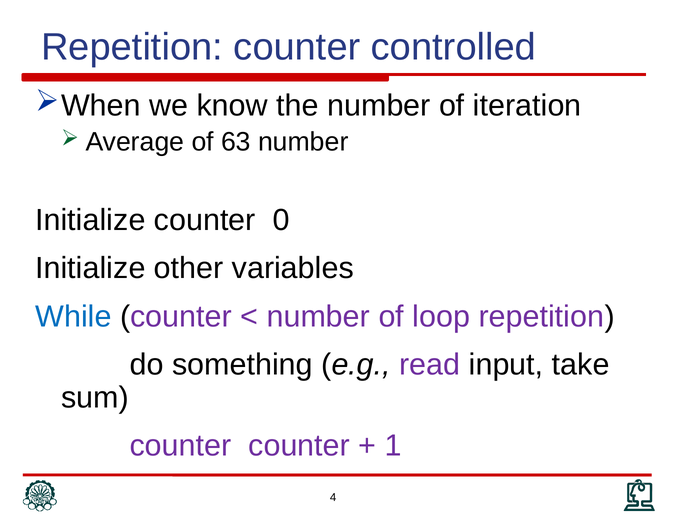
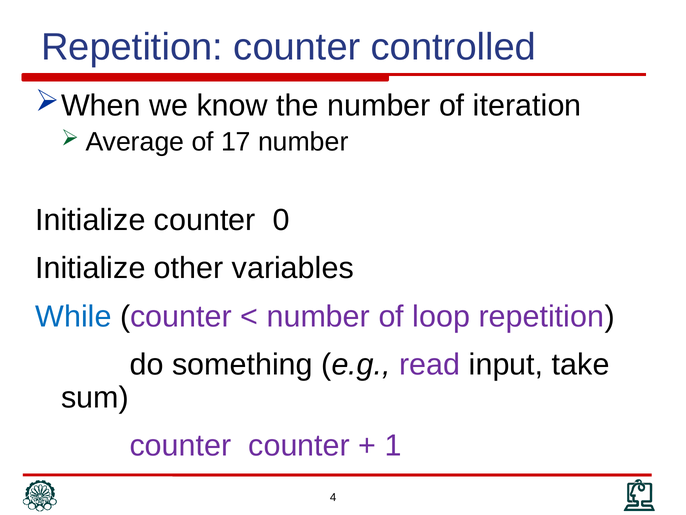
63: 63 -> 17 (236, 142)
